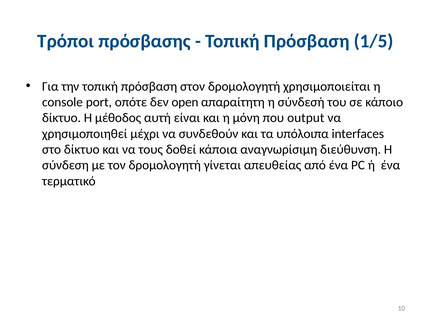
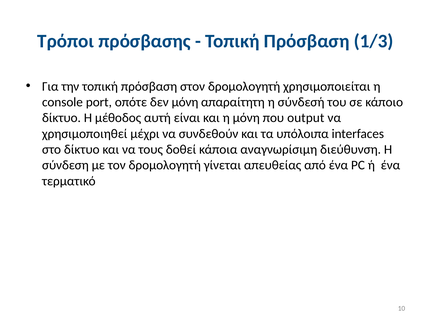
1/5: 1/5 -> 1/3 (374, 41)
δεν open: open -> μόνη (185, 102)
